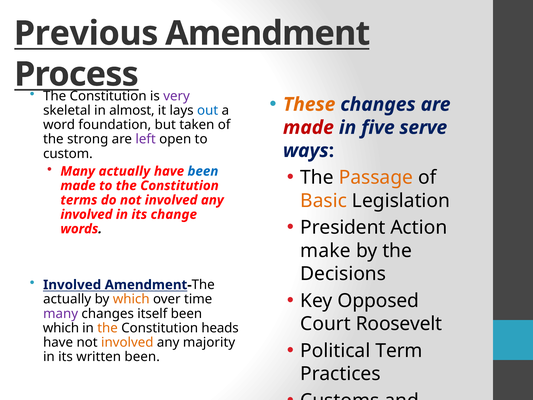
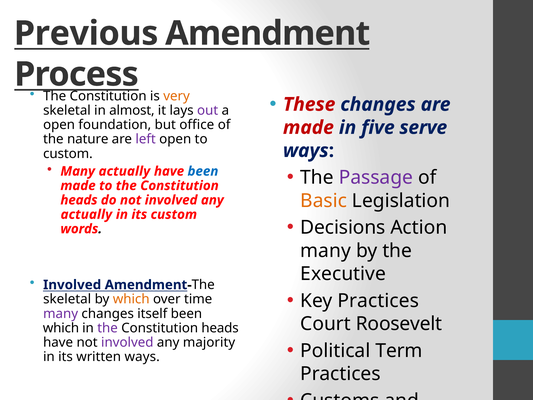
very colour: purple -> orange (177, 96)
These colour: orange -> red (309, 104)
out colour: blue -> purple (208, 110)
word: word -> open (59, 125)
taken: taken -> office (197, 125)
strong: strong -> nature (88, 139)
Passage colour: orange -> purple (376, 177)
terms: terms -> heads (79, 200)
involved: involved -> actually (86, 214)
its change: change -> custom (174, 214)
President: President -> Decisions (343, 227)
make: make -> many (326, 251)
Decisions: Decisions -> Executive (343, 274)
Key Opposed: Opposed -> Practices (378, 301)
actually: actually -> skeletal (67, 299)
the colour: orange -> purple (108, 328)
involved colour: orange -> purple (127, 342)
written been: been -> ways (142, 357)
